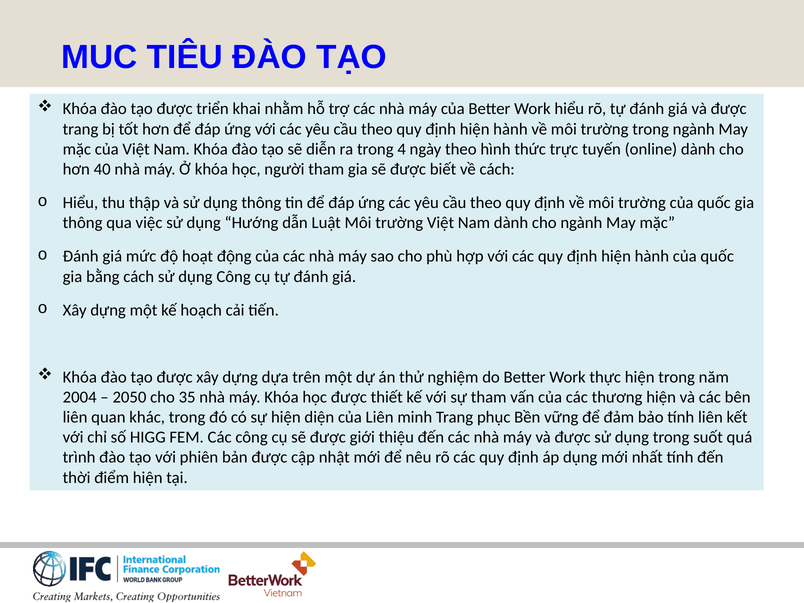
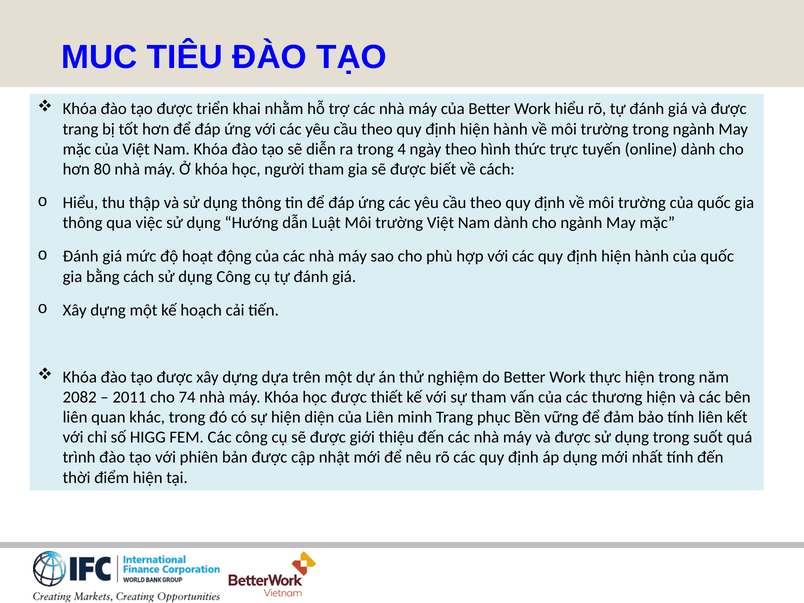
40: 40 -> 80 (102, 169)
2004: 2004 -> 2082 (80, 397)
2050: 2050 -> 2011 (129, 397)
35: 35 -> 74 (187, 397)
